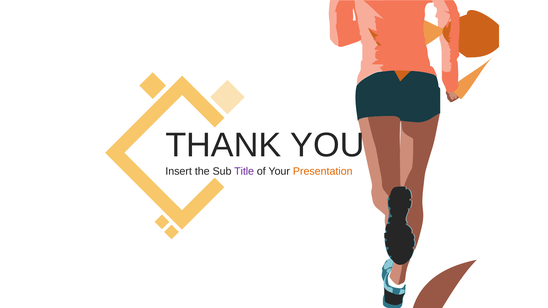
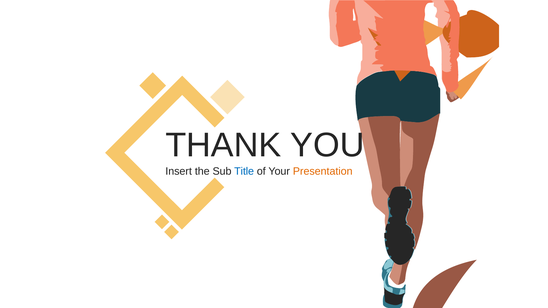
Title colour: purple -> blue (244, 172)
